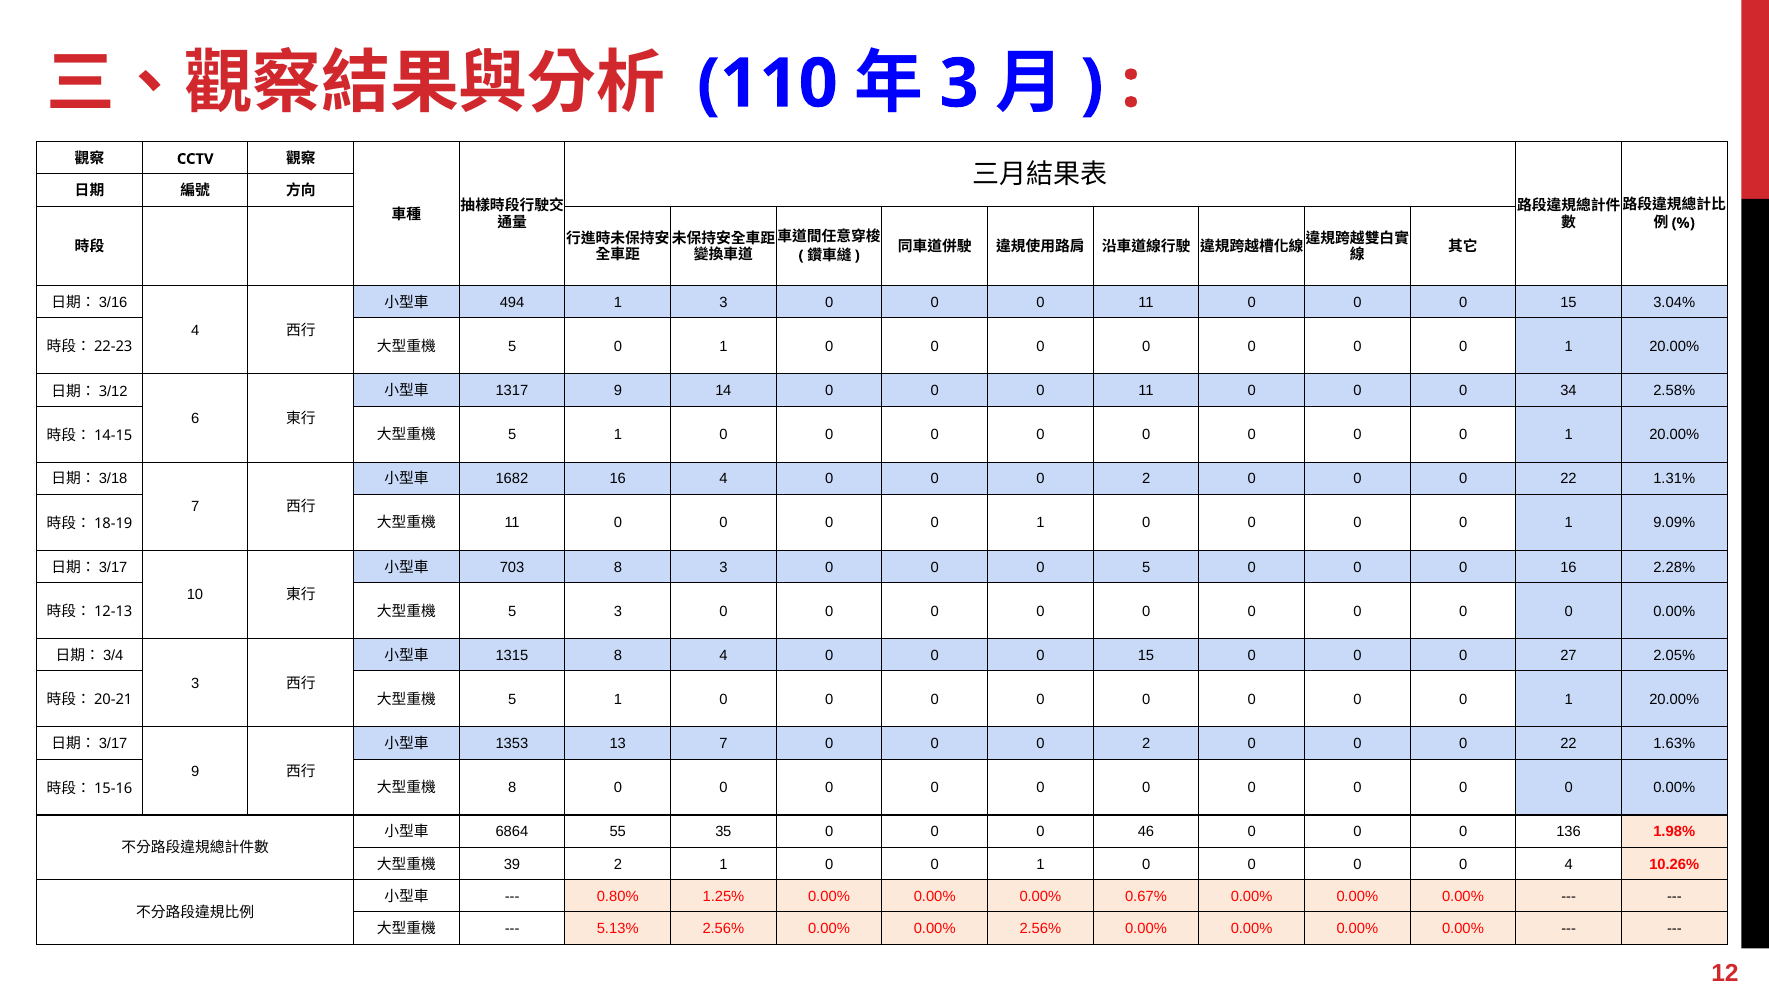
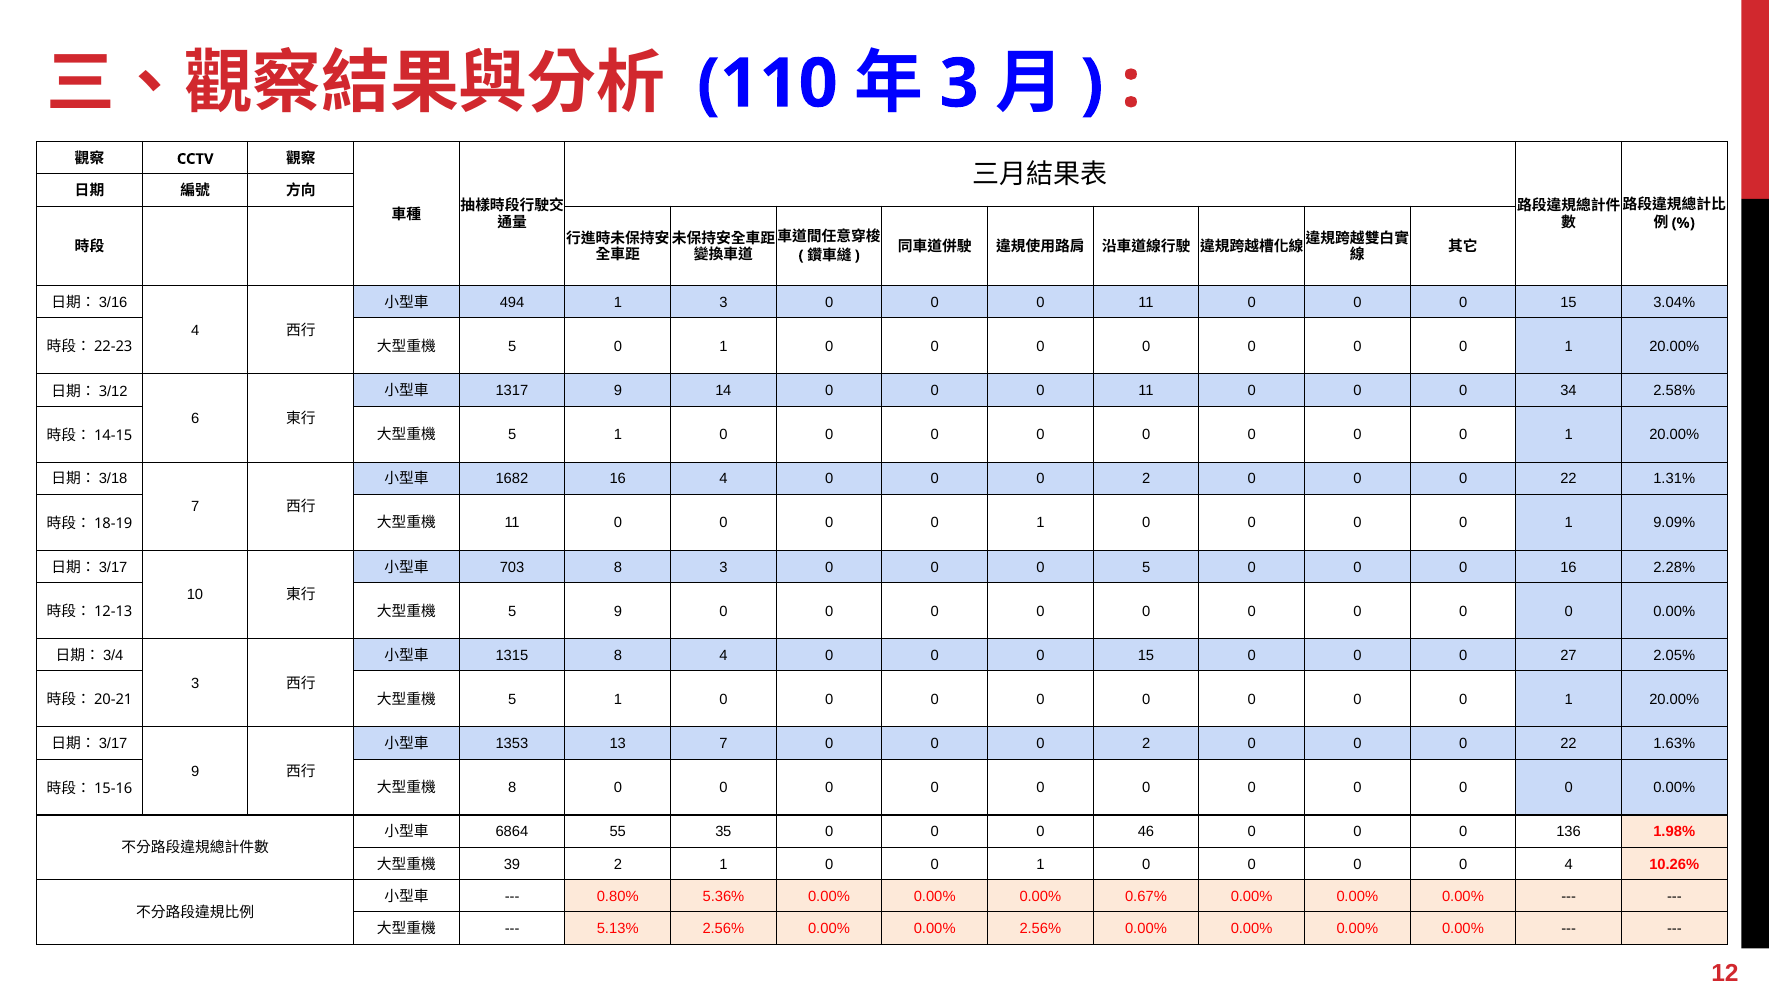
5 3: 3 -> 9 (618, 611)
1.25%: 1.25% -> 5.36% (723, 897)
